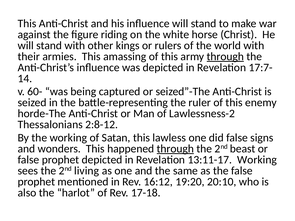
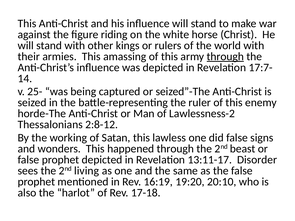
60-: 60- -> 25- (35, 92)
through underline: present -> none (175, 149)
13:11-17 Working: Working -> Disorder (257, 160)
16:12: 16:12 -> 16:19 (158, 182)
